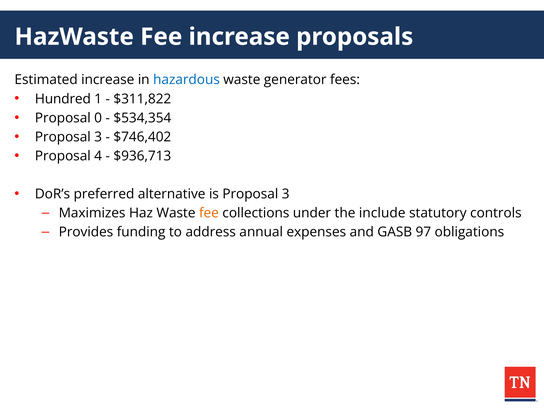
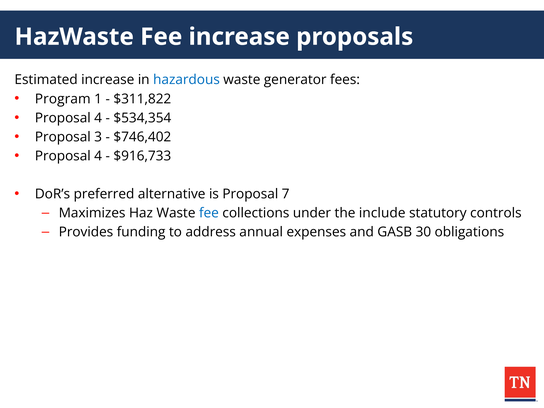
Hundred: Hundred -> Program (63, 99)
0: 0 -> 4 (98, 118)
$936,713: $936,713 -> $916,733 (142, 156)
is Proposal 3: 3 -> 7 (286, 194)
fee colour: orange -> blue (209, 213)
97: 97 -> 30 (423, 232)
